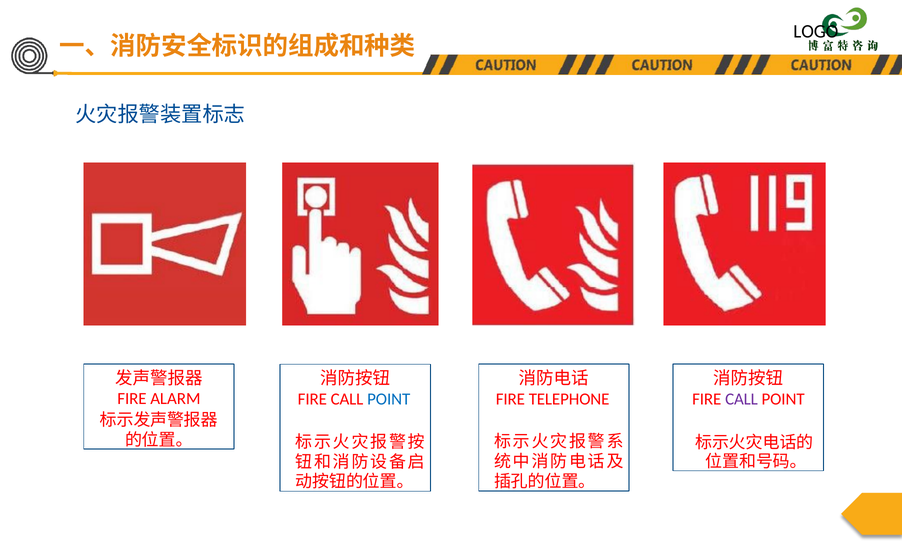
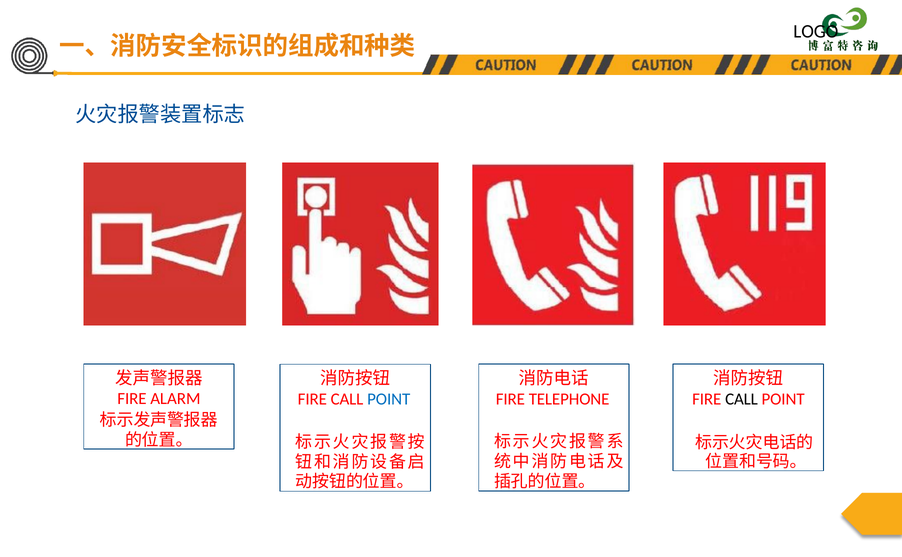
CALL colour: purple -> black (741, 399)
